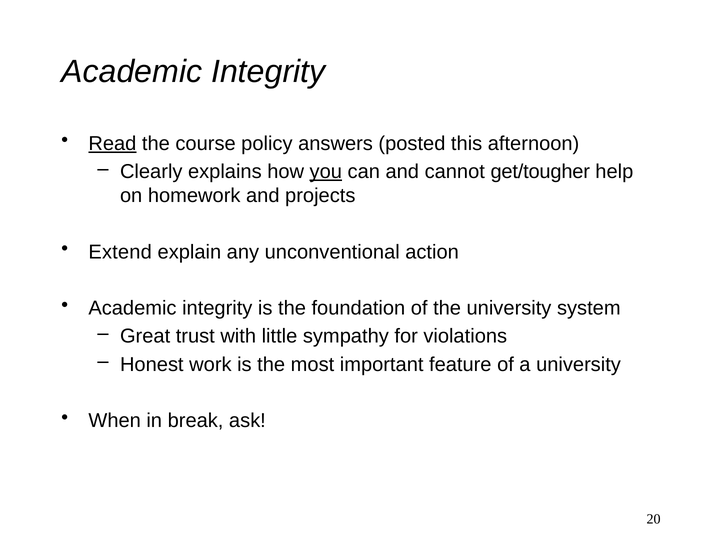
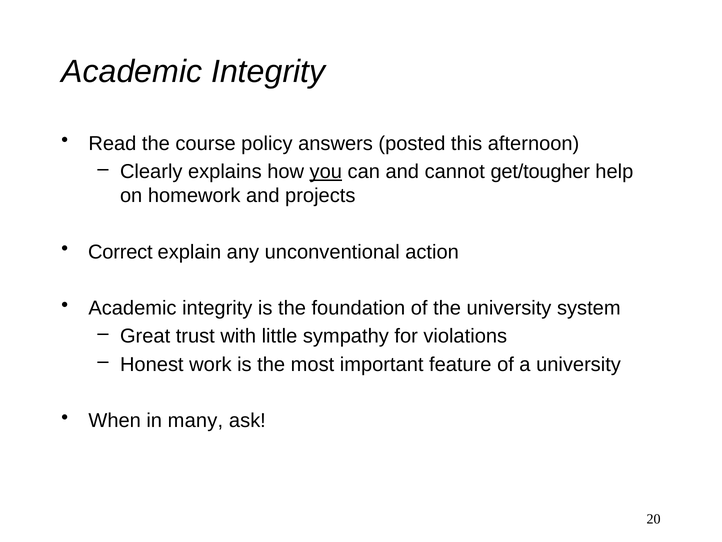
Read underline: present -> none (112, 143)
Extend: Extend -> Correct (120, 252)
break: break -> many (195, 420)
